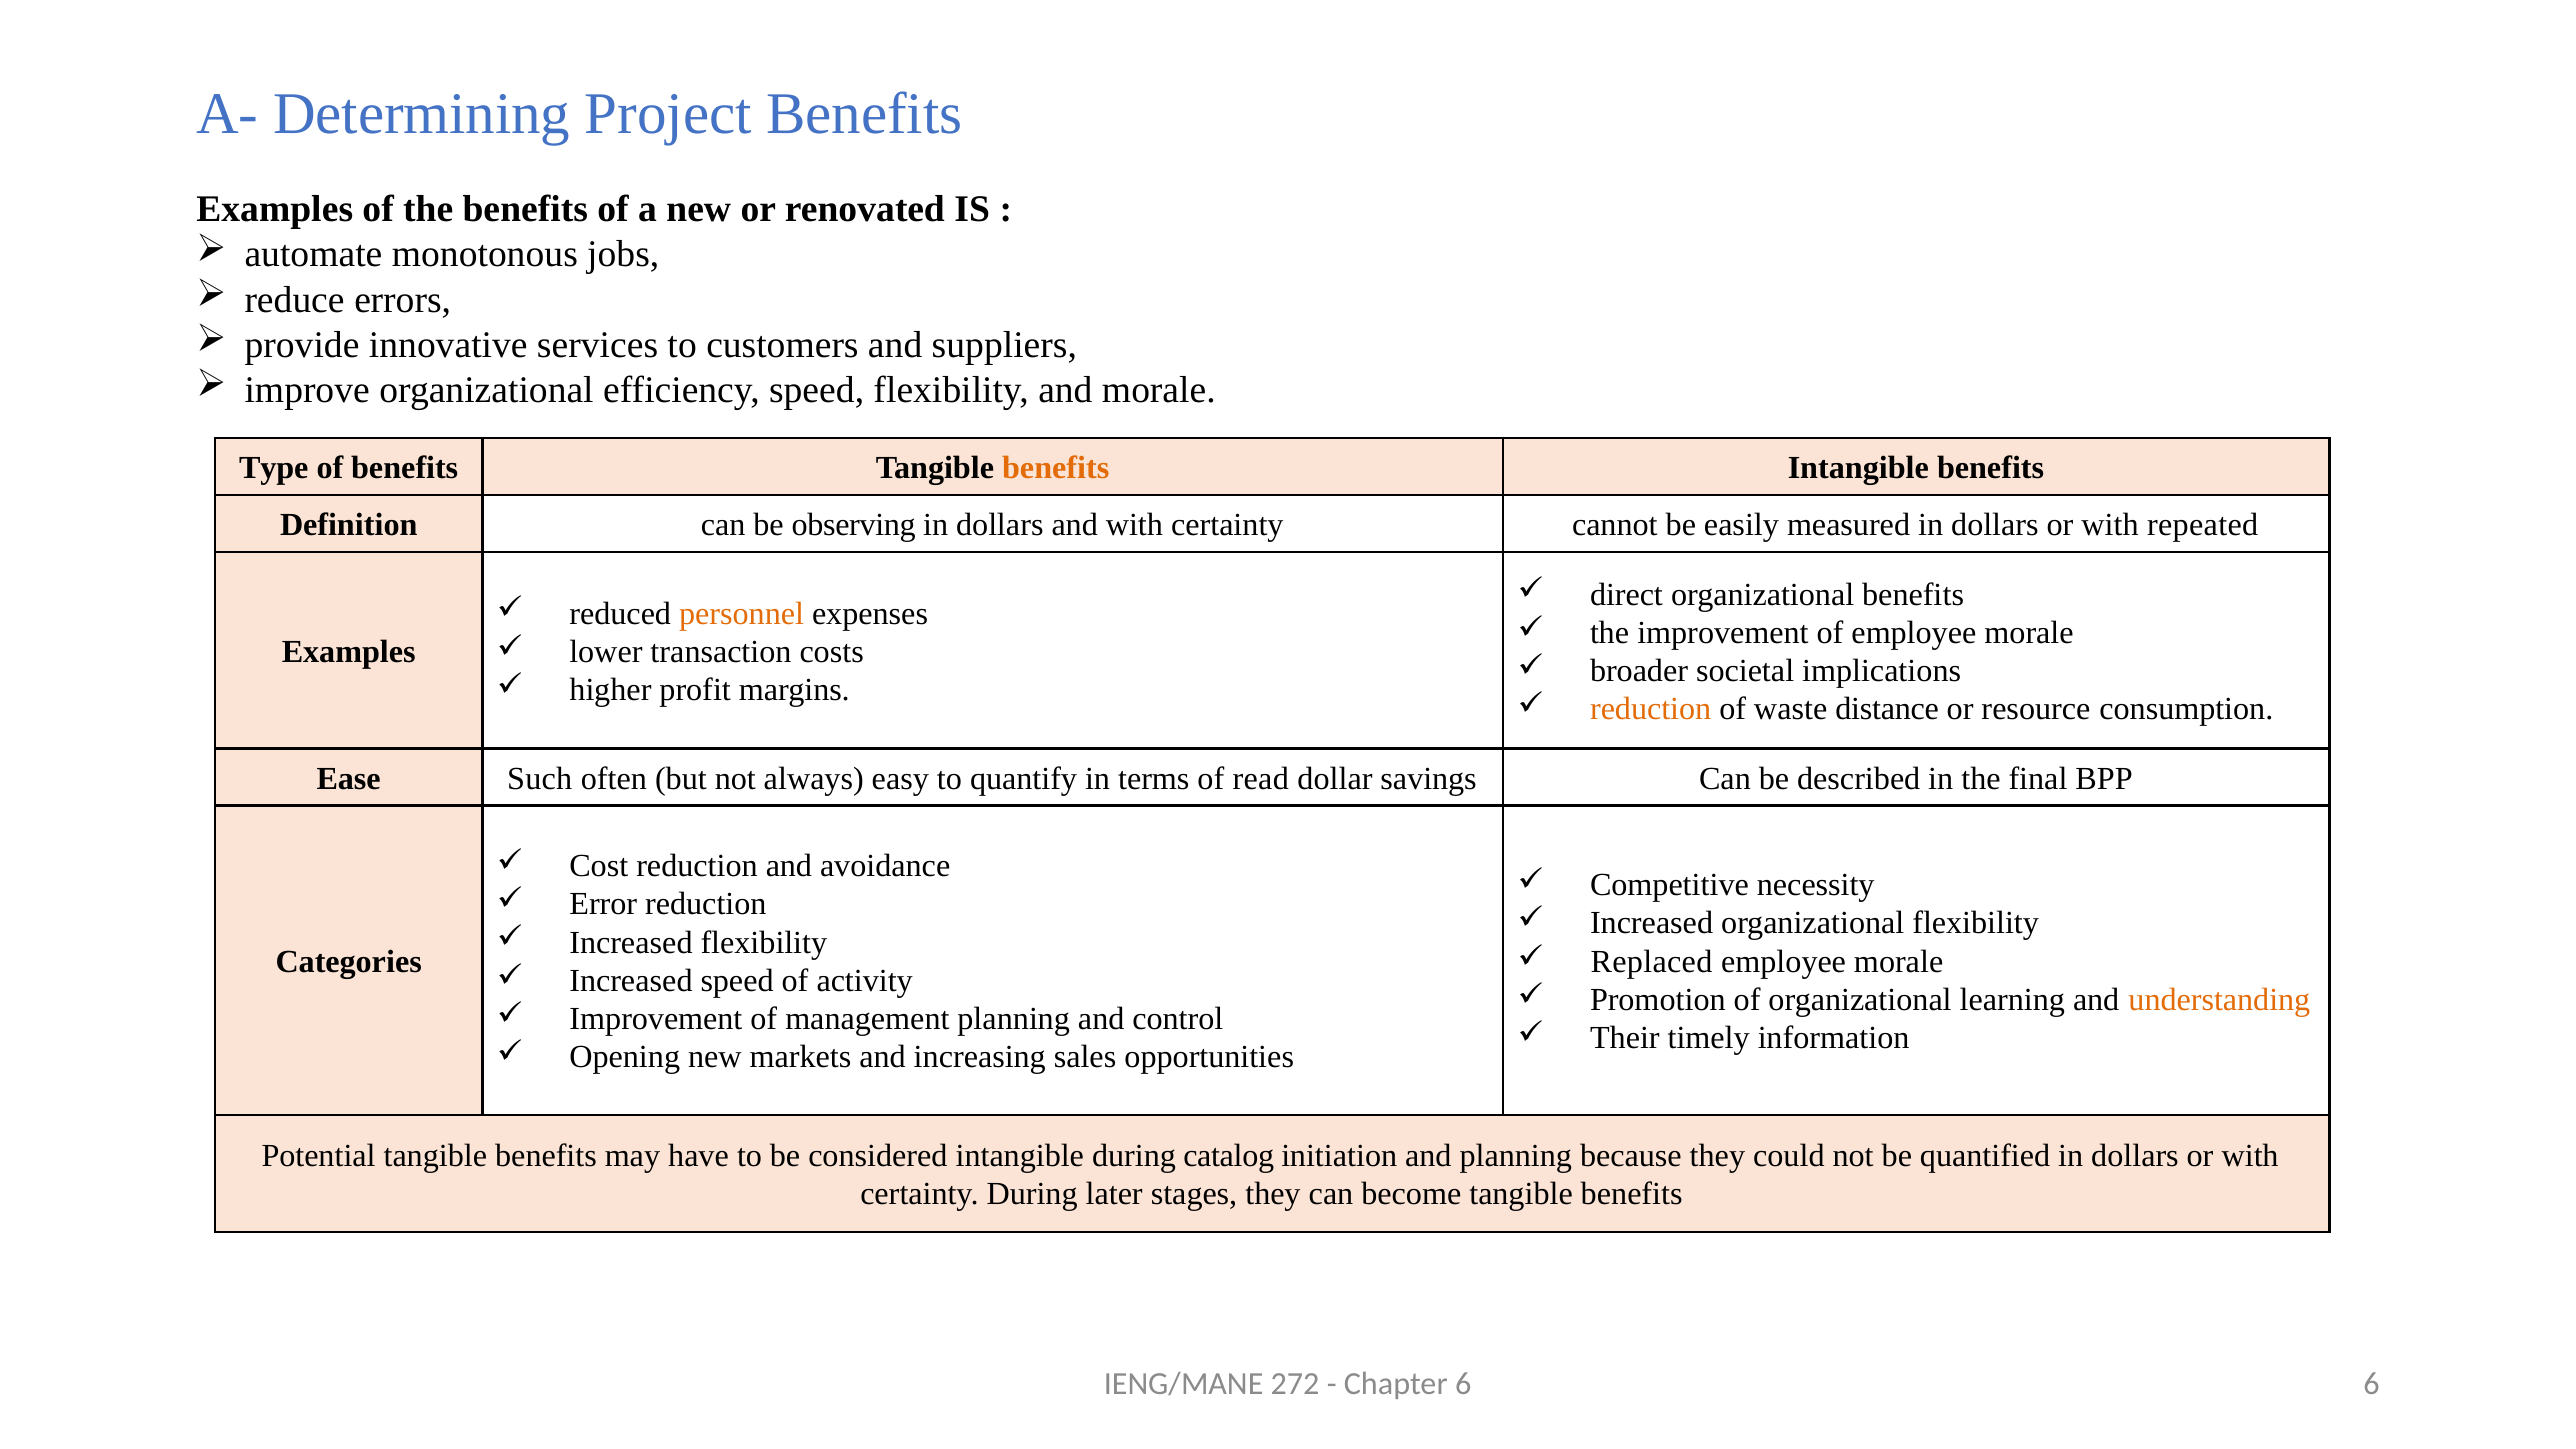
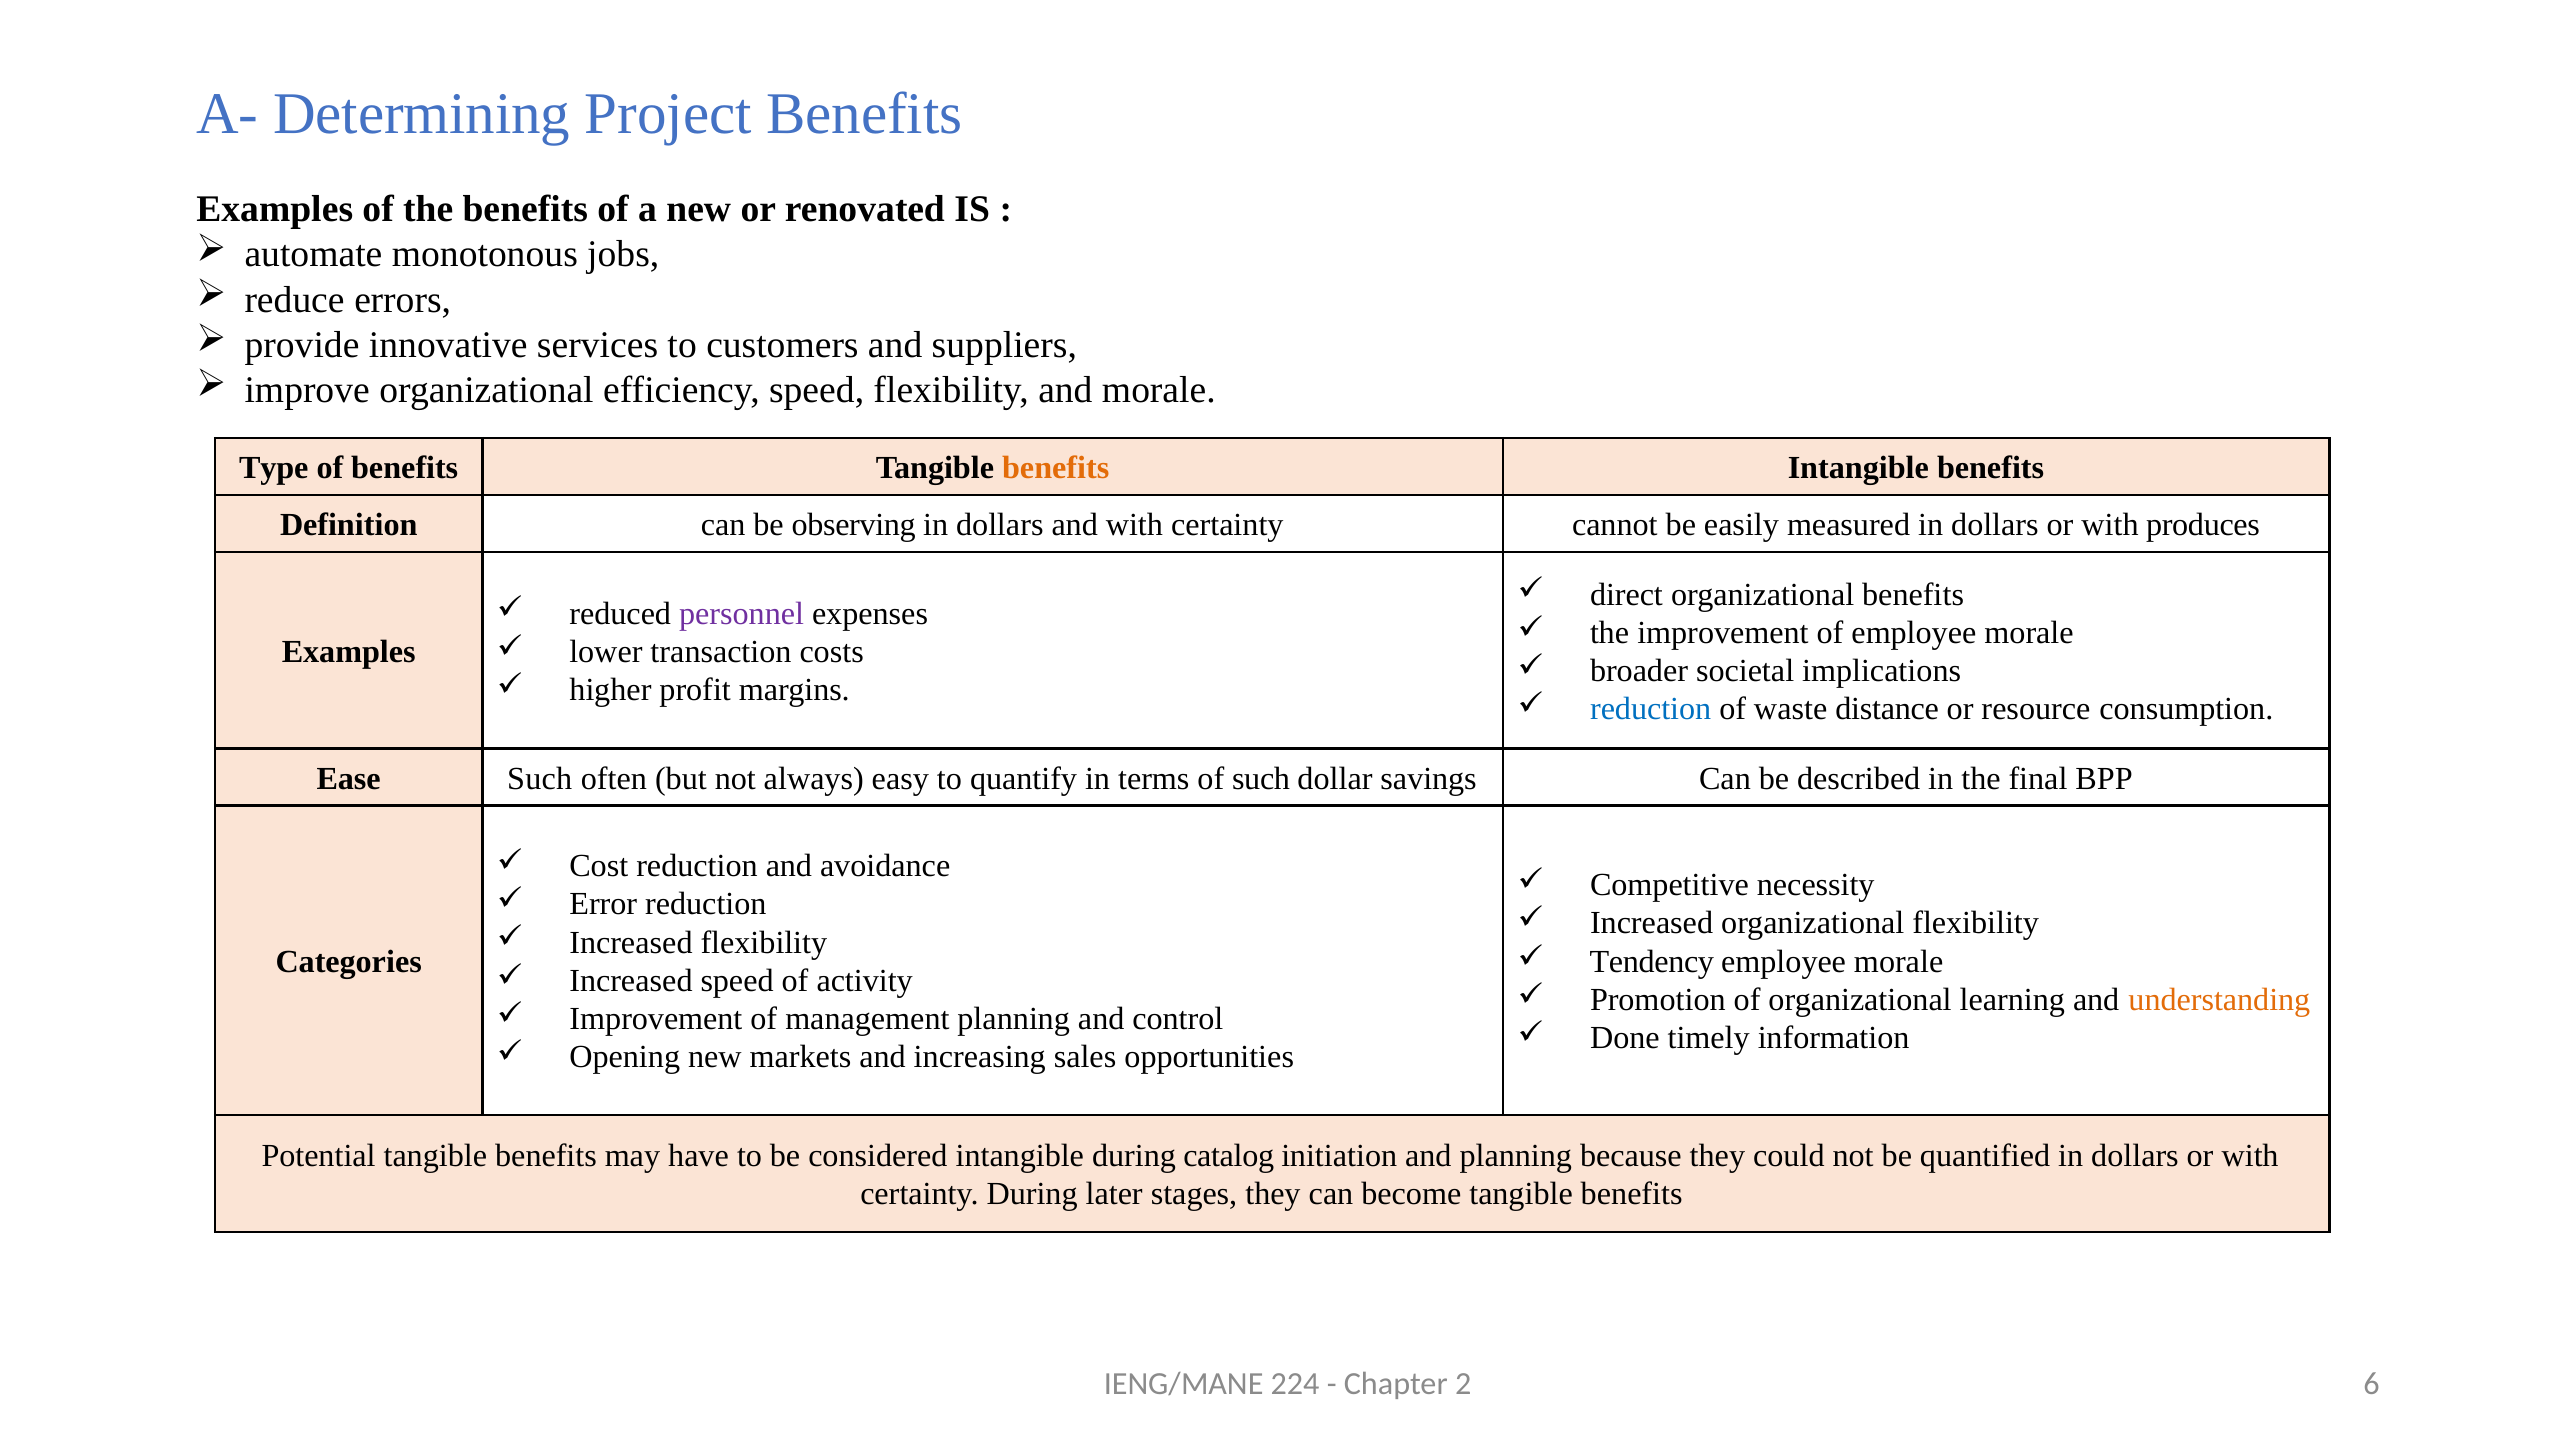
repeated: repeated -> produces (2203, 525)
personnel colour: orange -> purple (742, 613)
reduction colour: orange -> blue (1651, 709)
of read: read -> such (1261, 778)
Replaced: Replaced -> Tendency (1652, 962)
Their: Their -> Done (1625, 1038)
272: 272 -> 224 (1295, 1384)
Chapter 6: 6 -> 2 (1463, 1384)
